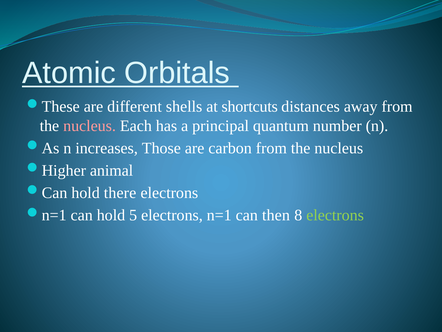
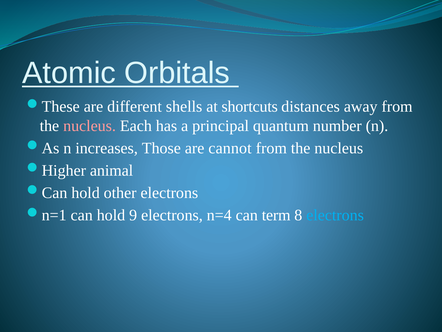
carbon: carbon -> cannot (230, 148)
there: there -> other (120, 193)
5: 5 -> 9 (133, 215)
n=1: n=1 -> n=4 (219, 215)
then: then -> term (276, 215)
electrons colour: light green -> light blue (335, 215)
